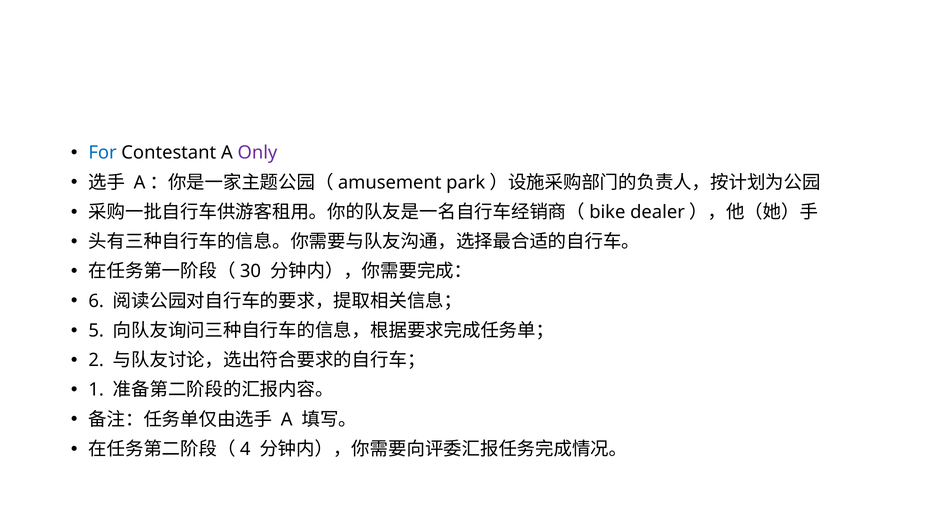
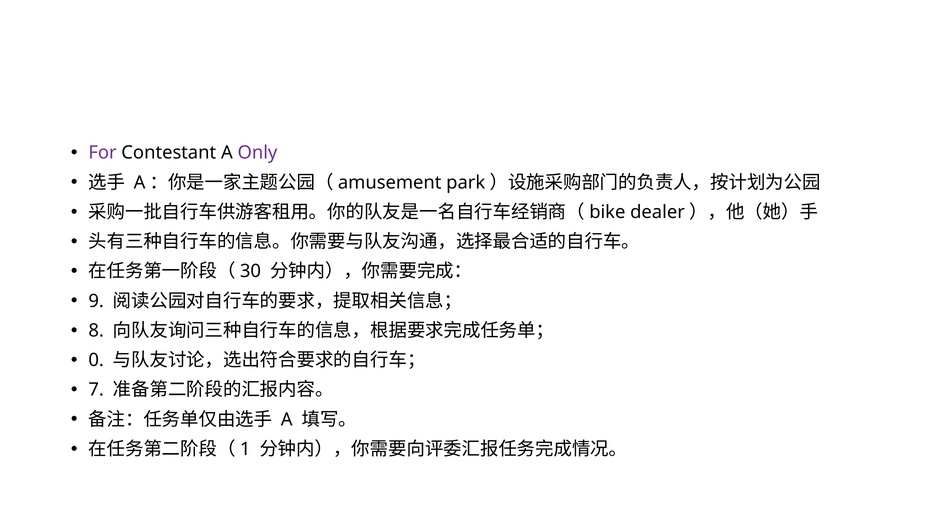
For colour: blue -> purple (103, 153)
6: 6 -> 9 (96, 301)
5: 5 -> 8 (96, 330)
2: 2 -> 0 (96, 360)
1: 1 -> 7 (96, 390)
4: 4 -> 1 (245, 449)
